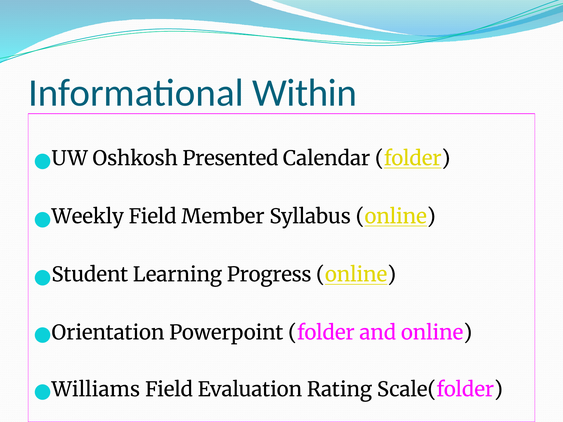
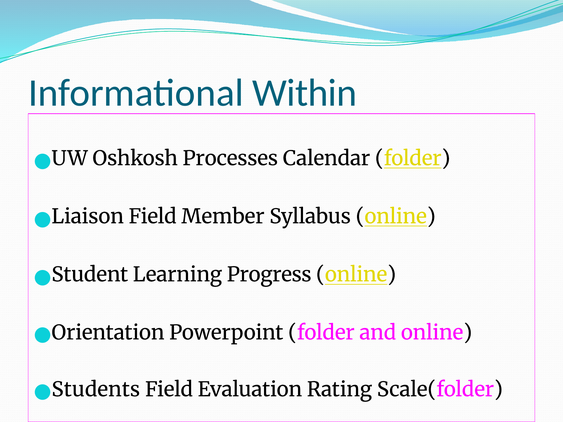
Presented: Presented -> Processes (230, 159)
Weekly: Weekly -> Liaison (88, 217)
Williams: Williams -> Students (96, 390)
